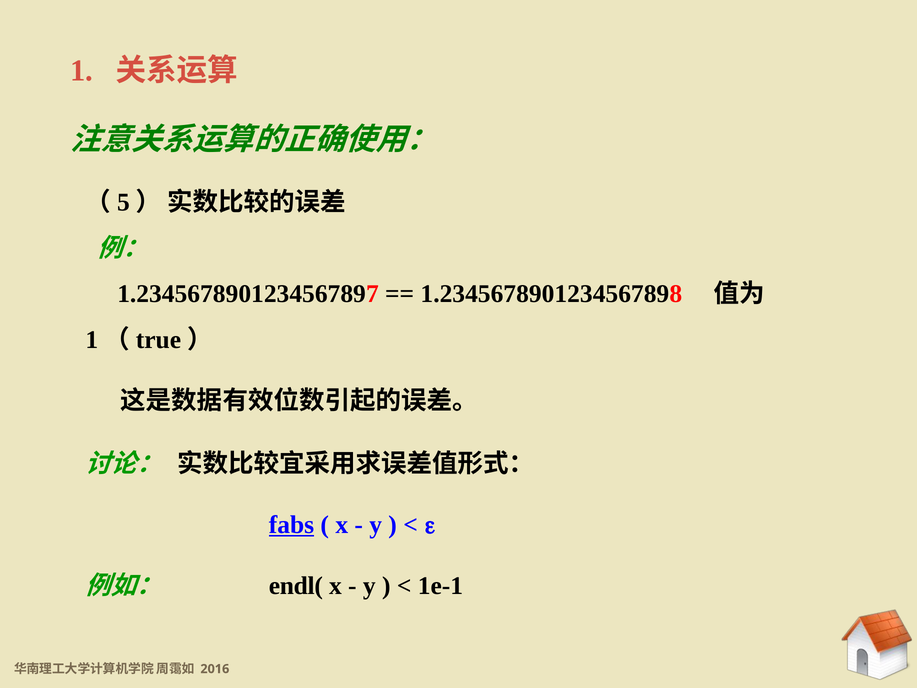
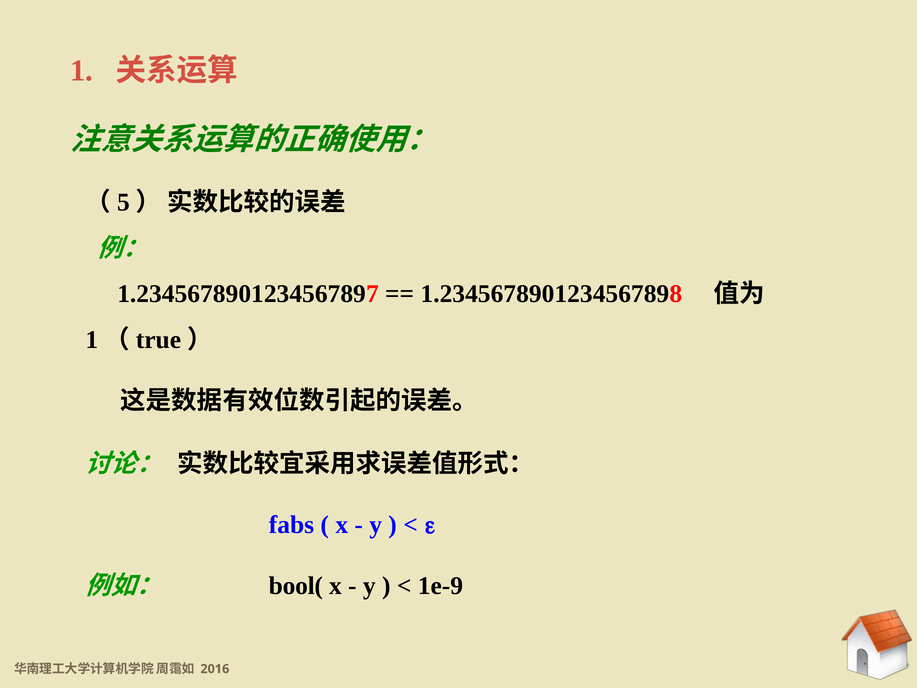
fabs underline: present -> none (291, 525)
endl(: endl( -> bool( (296, 586)
1e-1: 1e-1 -> 1e-9 (440, 586)
